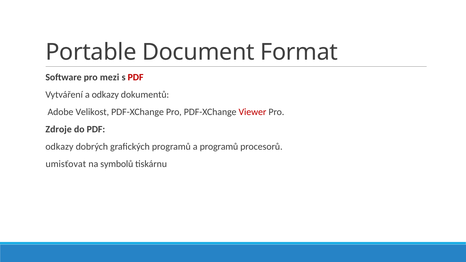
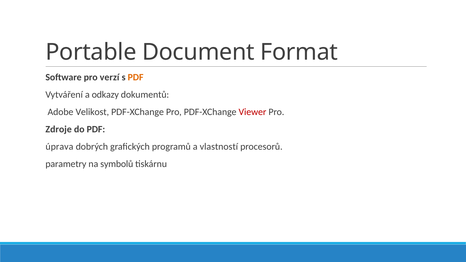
mezi: mezi -> verzí (110, 77)
PDF colour: red -> orange (136, 77)
odkazy: odkazy -> úprava (59, 147)
a programů: programů -> vlastností (219, 147)
umisťovat: umisťovat -> parametry (66, 164)
